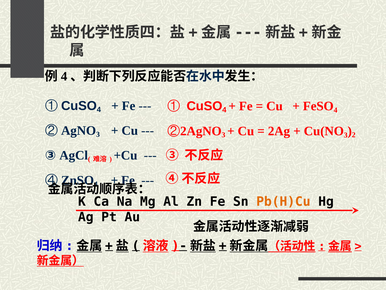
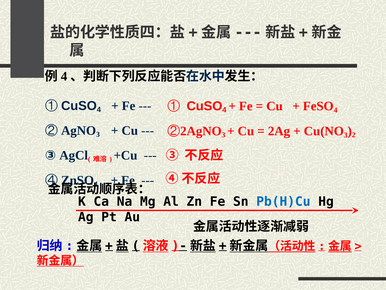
Pb(H)Cu colour: orange -> blue (283, 201)
